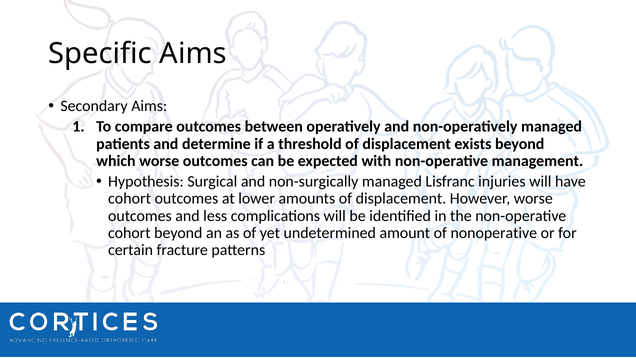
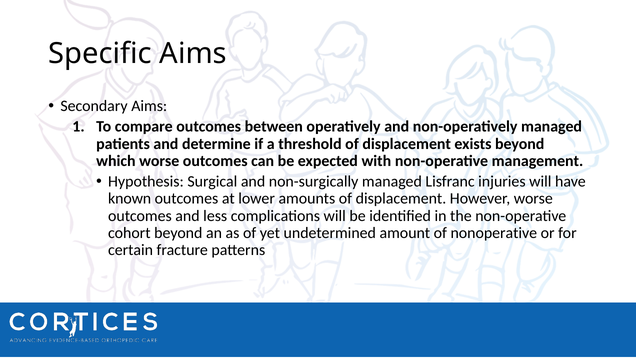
cohort: cohort -> known (130, 199)
